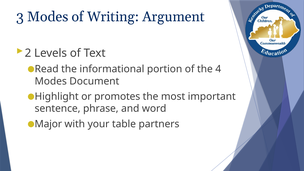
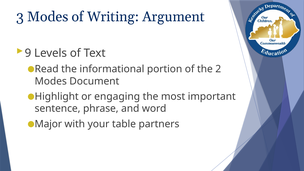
2: 2 -> 9 (28, 53)
4: 4 -> 2 (218, 69)
promotes: promotes -> engaging (117, 96)
